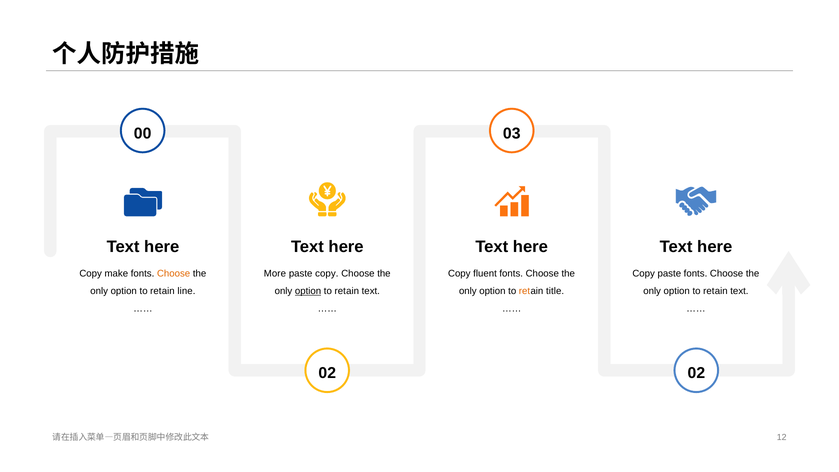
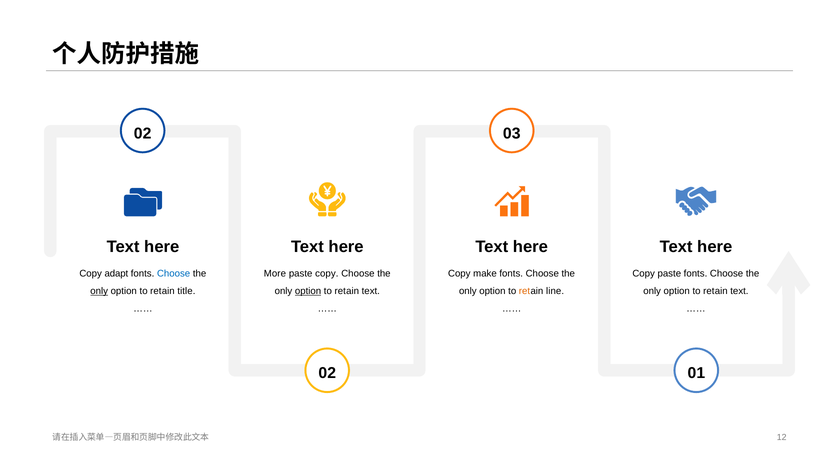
0: 0 -> 2 (147, 133)
make: make -> adapt (116, 274)
Choose colour: orange -> blue (174, 274)
fluent: fluent -> make (485, 274)
only underline: none -> present (99, 291)
line: line -> title (186, 291)
title: title -> line (555, 291)
2 0 2: 2 -> 1 (701, 373)
